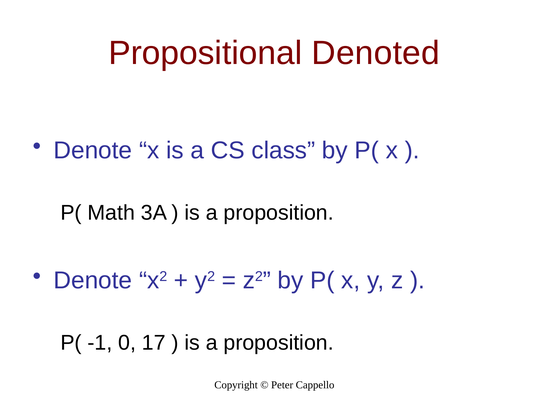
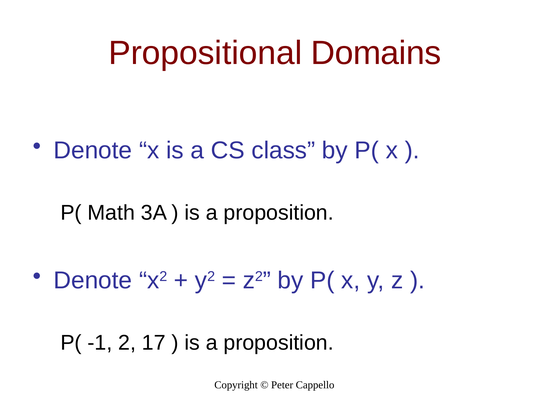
Denoted: Denoted -> Domains (376, 53)
0: 0 -> 2 (127, 343)
